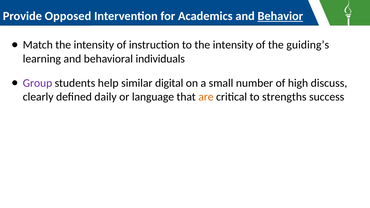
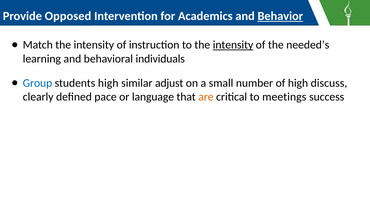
intensity underline: none -> present (233, 45)
guiding’s: guiding’s -> needed’s (308, 45)
Group colour: purple -> blue (38, 83)
students help: help -> high (108, 83)
digital: digital -> adjust (169, 83)
daily: daily -> pace (106, 97)
strengths: strengths -> meetings (284, 97)
